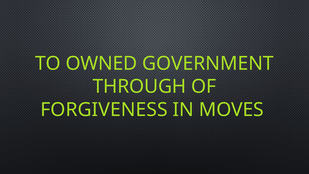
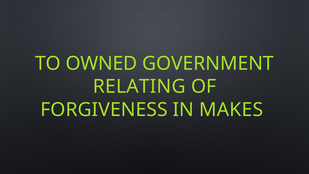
THROUGH: THROUGH -> RELATING (139, 86)
MOVES: MOVES -> MAKES (231, 110)
